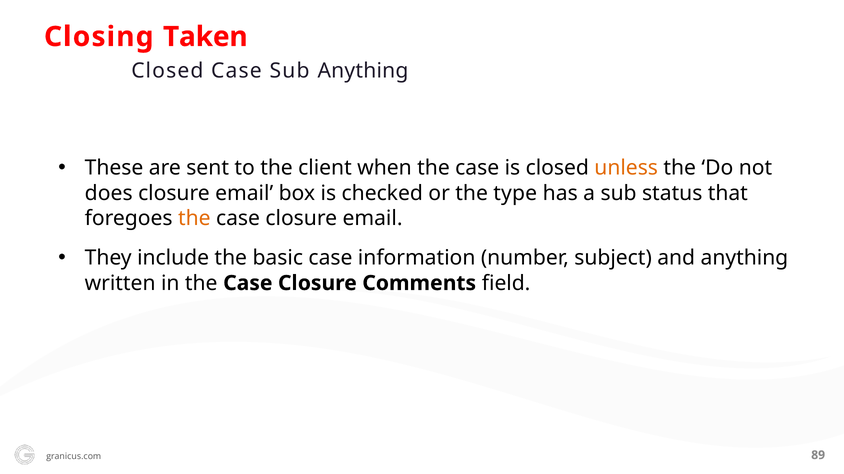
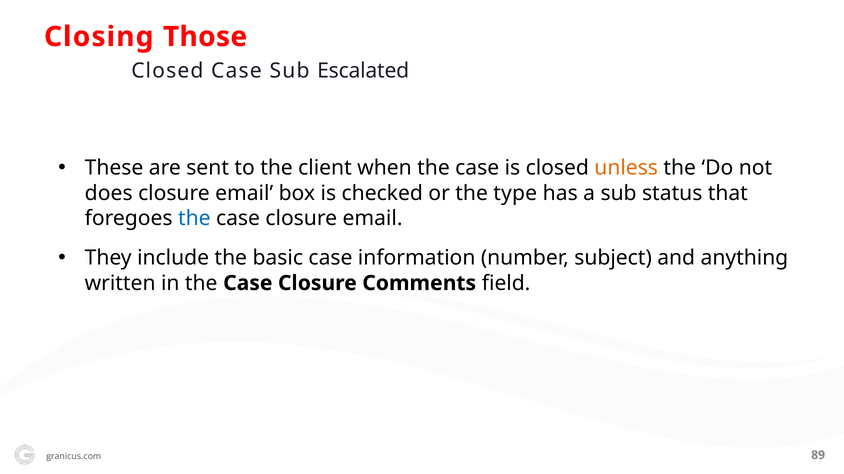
Taken: Taken -> Those (205, 37)
Sub Anything: Anything -> Escalated (363, 71)
the colour: orange -> blue (194, 219)
